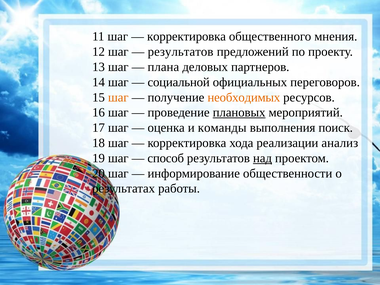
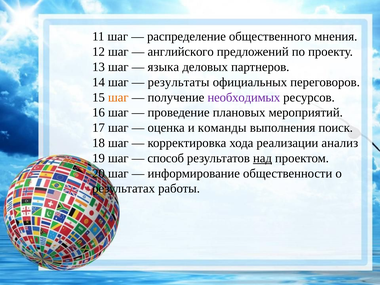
корректировка: корректировка -> распределение (186, 37)
результатов: результатов -> английского (181, 52)
плана: плана -> языка (163, 67)
социальной: социальной -> результаты (179, 82)
необходимых colour: orange -> purple (244, 97)
плановых underline: present -> none (239, 113)
